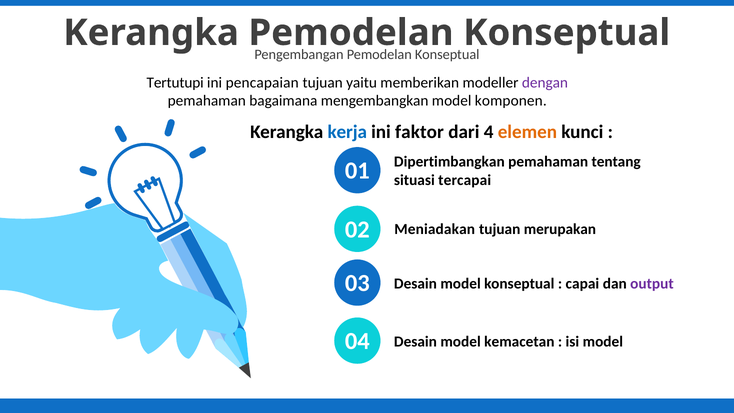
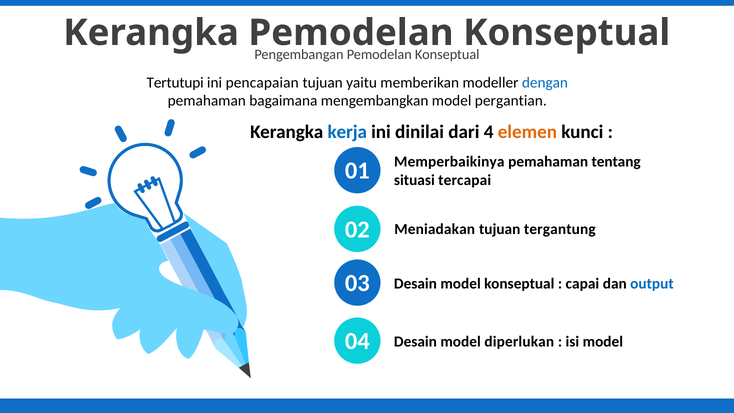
dengan colour: purple -> blue (545, 82)
komponen: komponen -> pergantian (511, 101)
faktor: faktor -> dinilai (420, 132)
Dipertimbangkan: Dipertimbangkan -> Memperbaikinya (449, 162)
merupakan: merupakan -> tergantung (560, 229)
output colour: purple -> blue (652, 283)
kemacetan: kemacetan -> diperlukan (519, 341)
